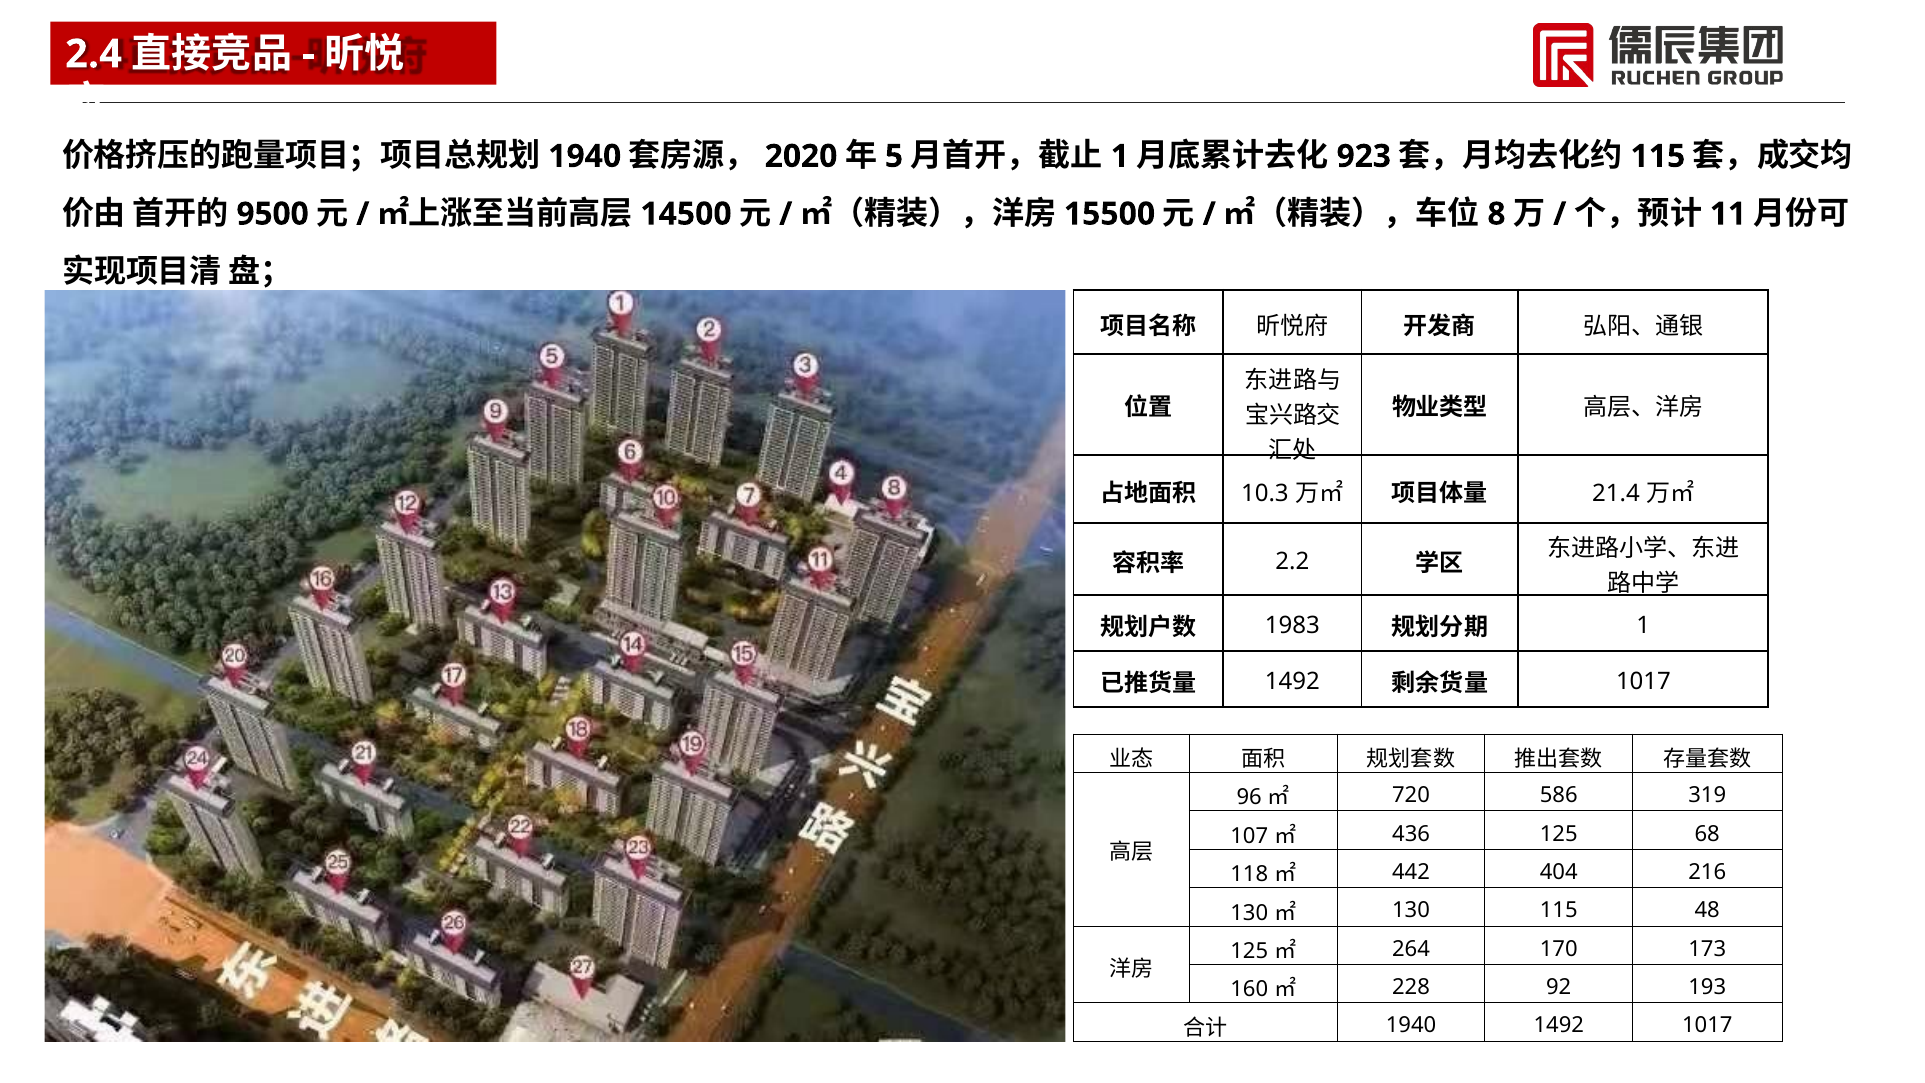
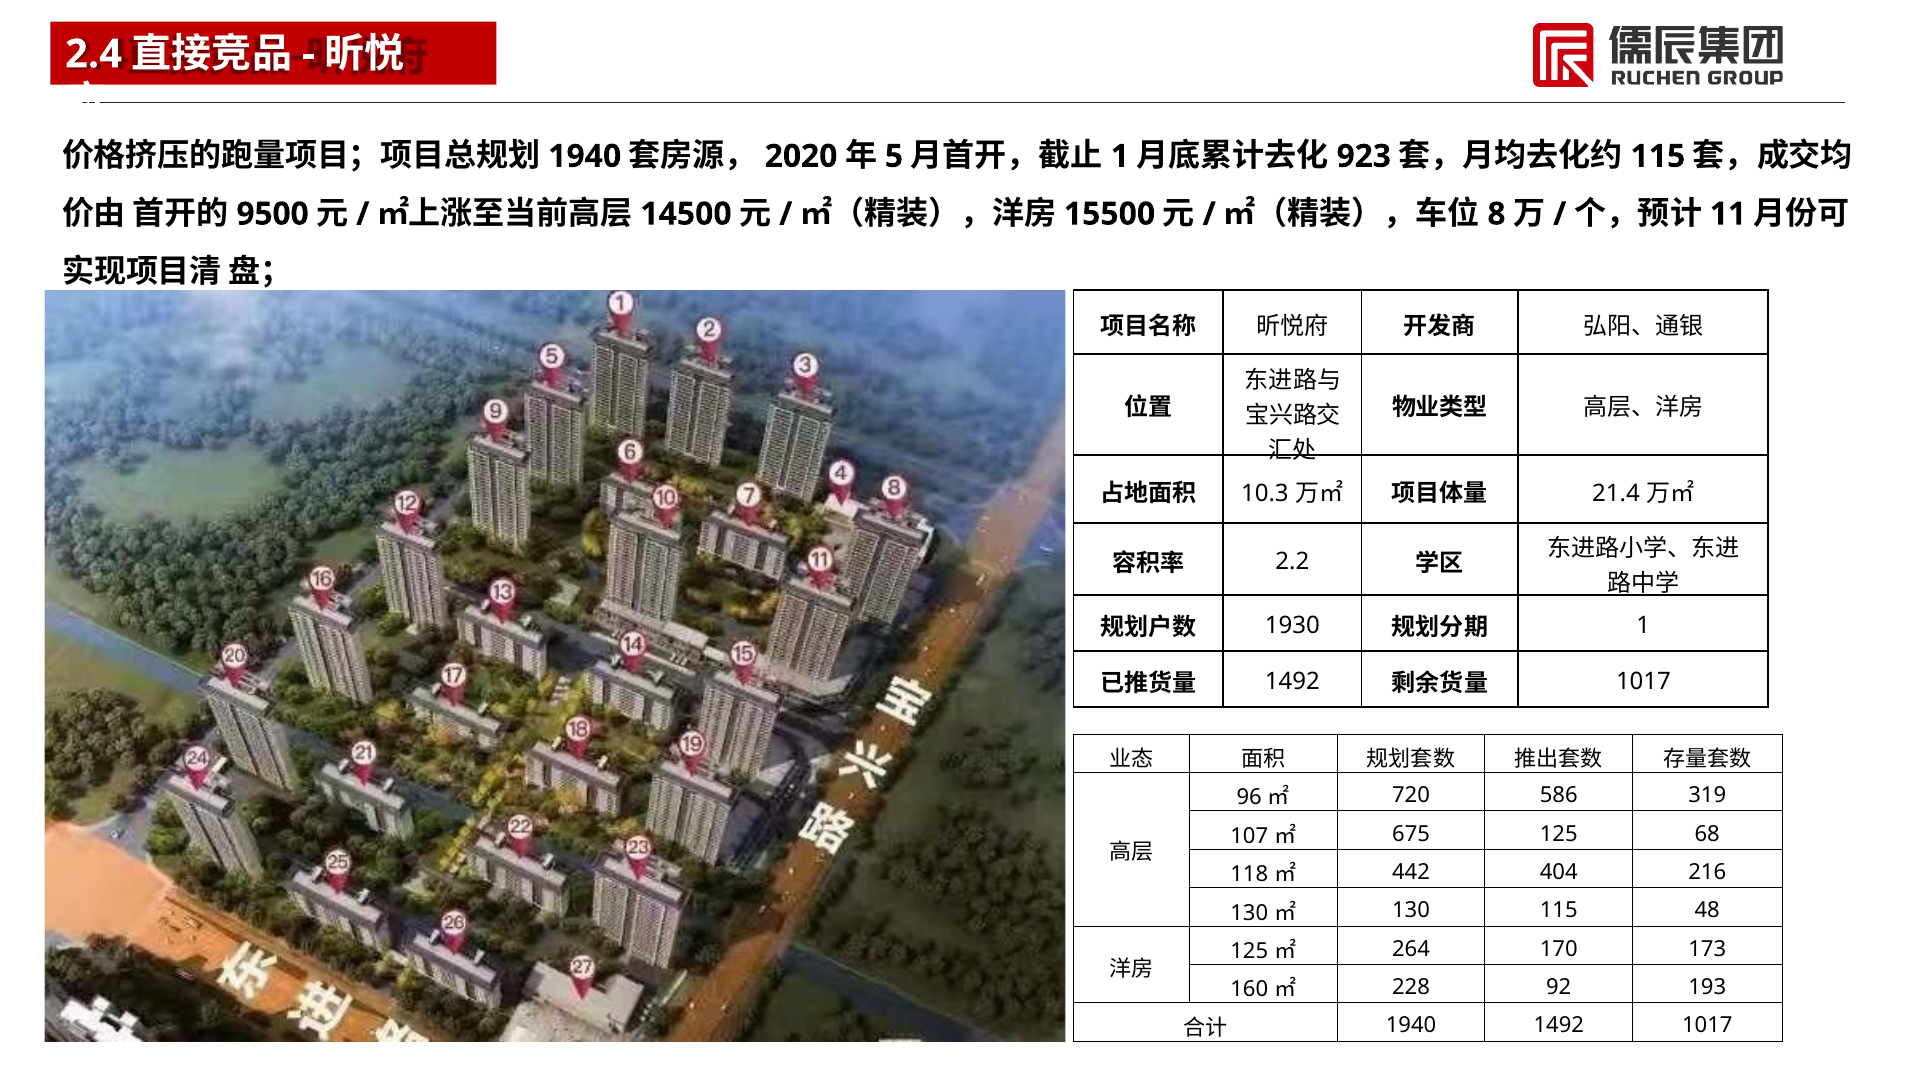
1983: 1983 -> 1930 (1292, 625)
436: 436 -> 675 (1411, 834)
